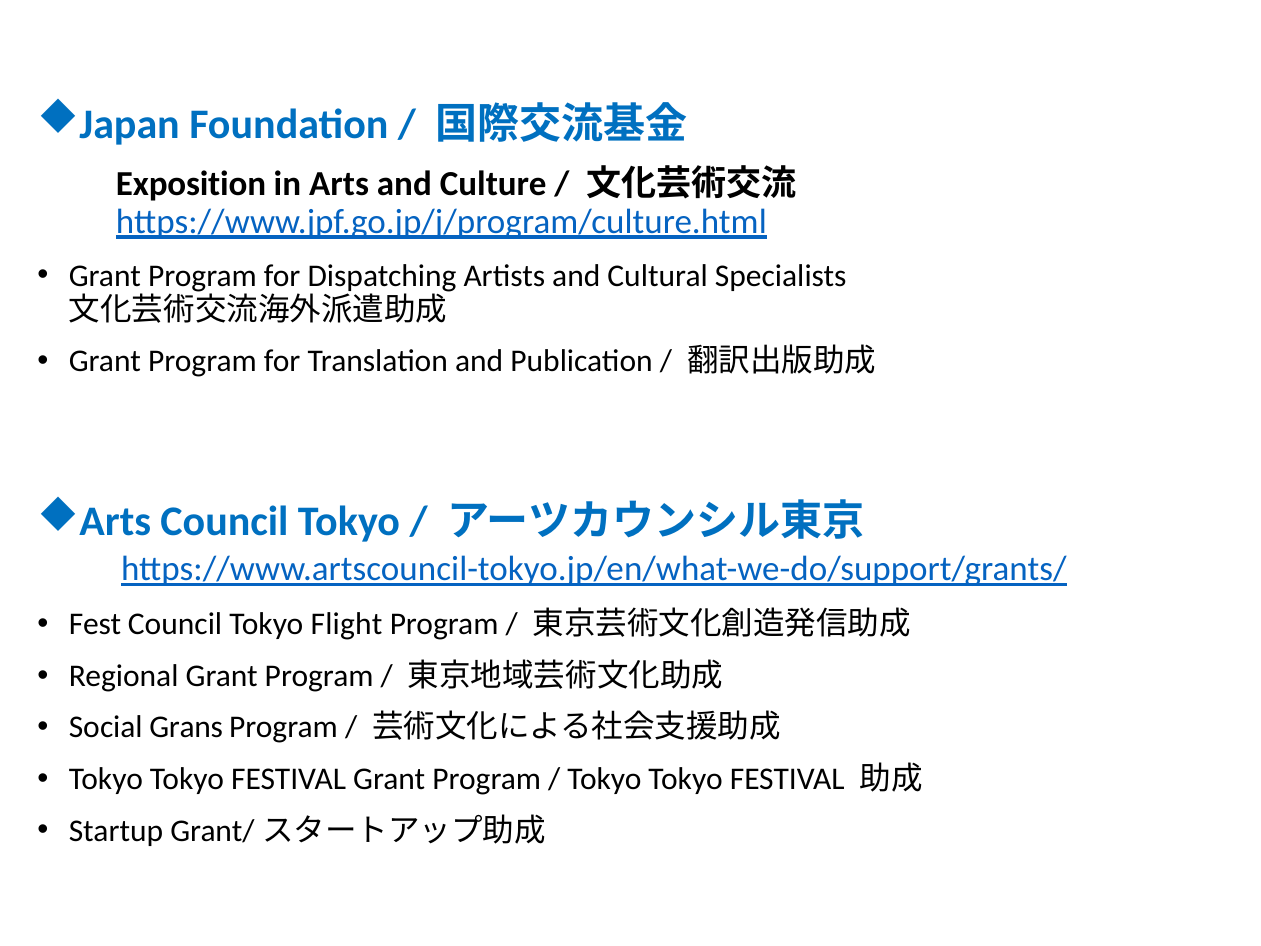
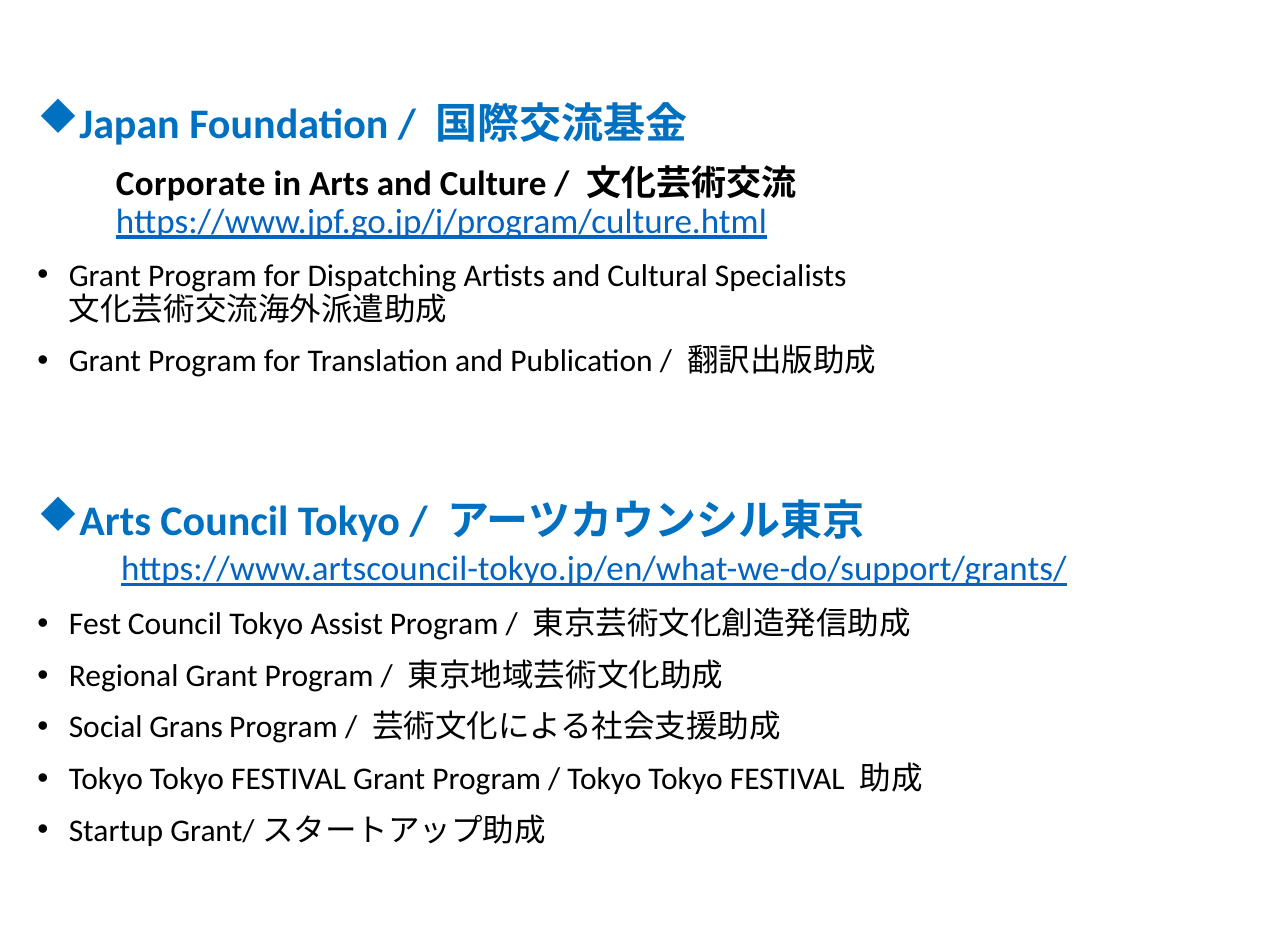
Exposition: Exposition -> Corporate (191, 183)
Flight: Flight -> Assist (347, 624)
